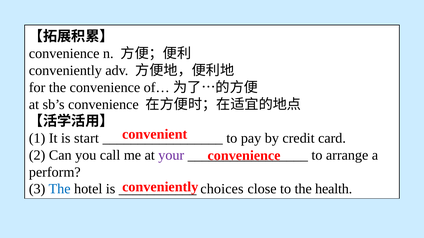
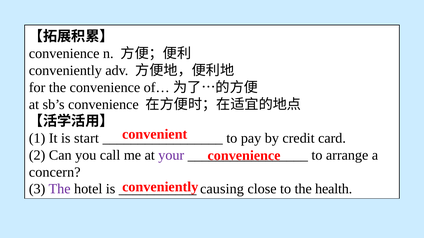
perform: perform -> concern (55, 172)
The colour: blue -> purple (60, 189)
choices: choices -> causing (222, 189)
